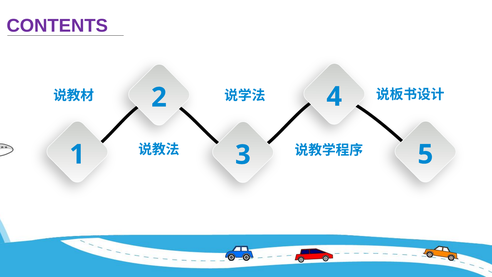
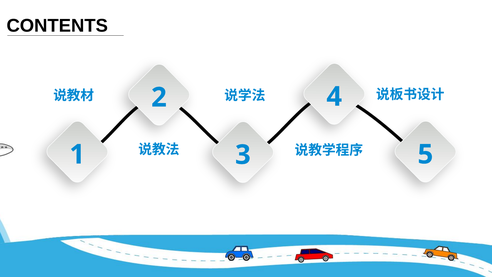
CONTENTS colour: purple -> black (57, 26)
